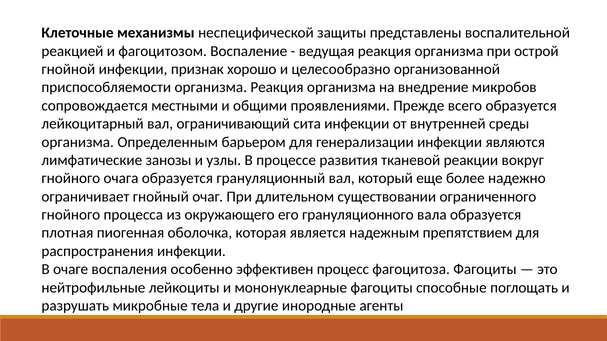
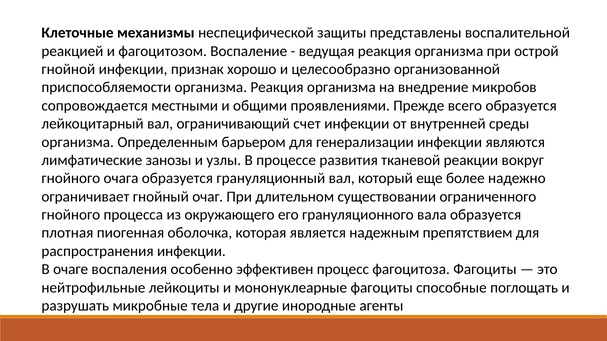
сита: сита -> счет (307, 124)
